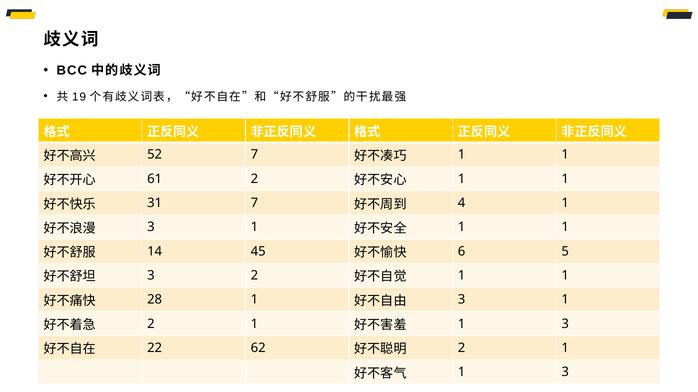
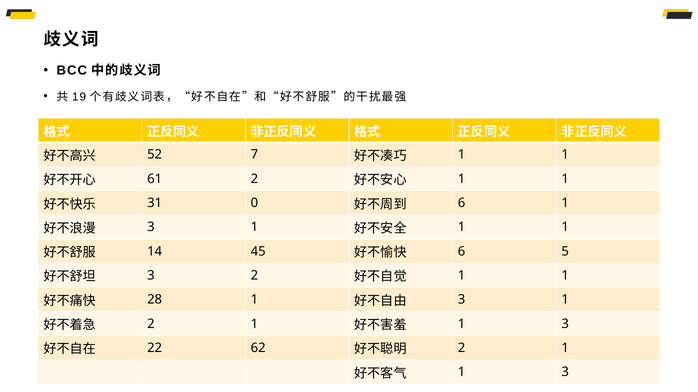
31 7: 7 -> 0 (254, 203)
4: 4 -> 6 (462, 203)
